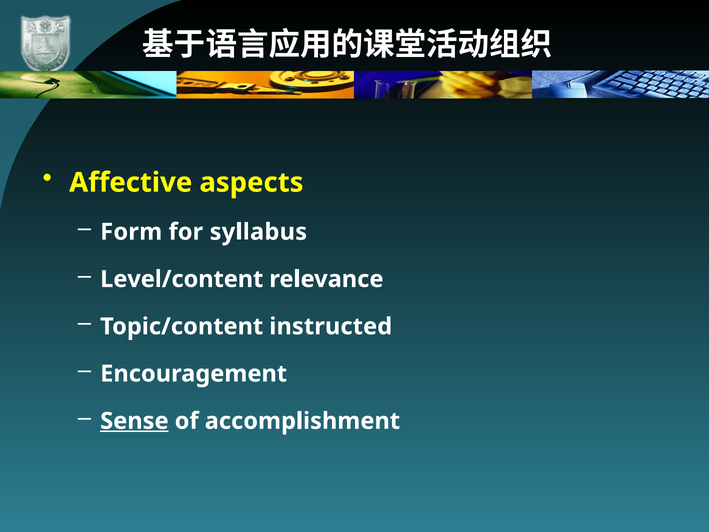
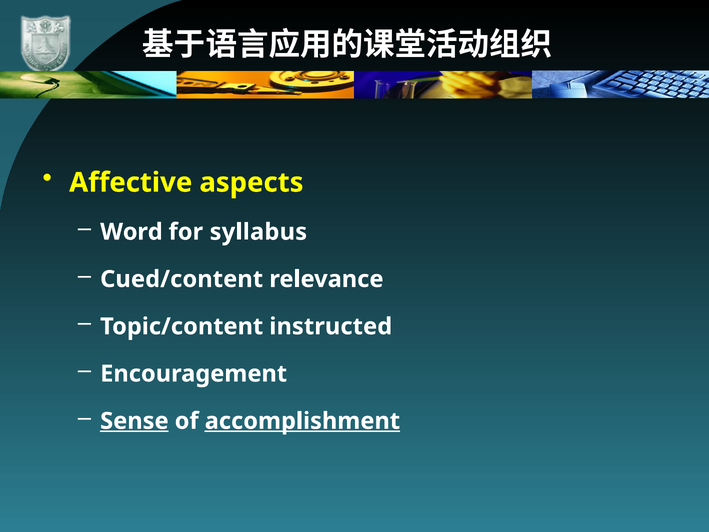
Form: Form -> Word (131, 232)
Level/content: Level/content -> Cued/content (182, 279)
accomplishment underline: none -> present (302, 421)
